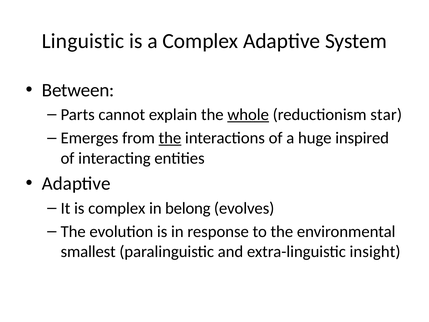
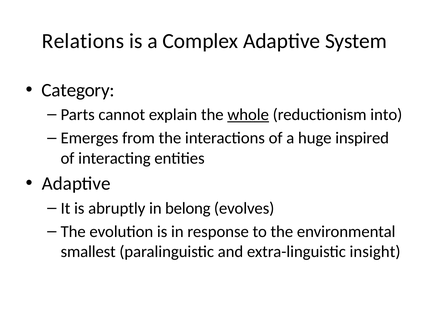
Linguistic: Linguistic -> Relations (83, 41)
Between: Between -> Category (78, 90)
star: star -> into (386, 115)
the underline: present -> none (170, 138)
is complex: complex -> abruptly (117, 208)
